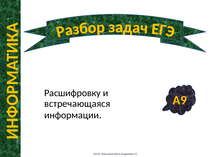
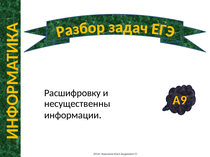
встречающаяся: встречающаяся -> несущественны (77, 104)
